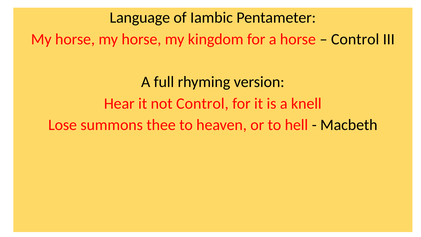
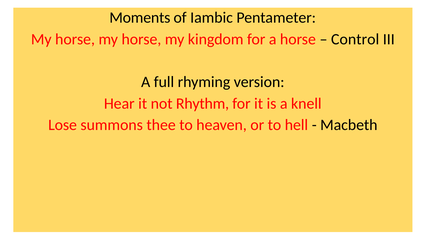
Language: Language -> Moments (140, 18)
not Control: Control -> Rhythm (203, 103)
